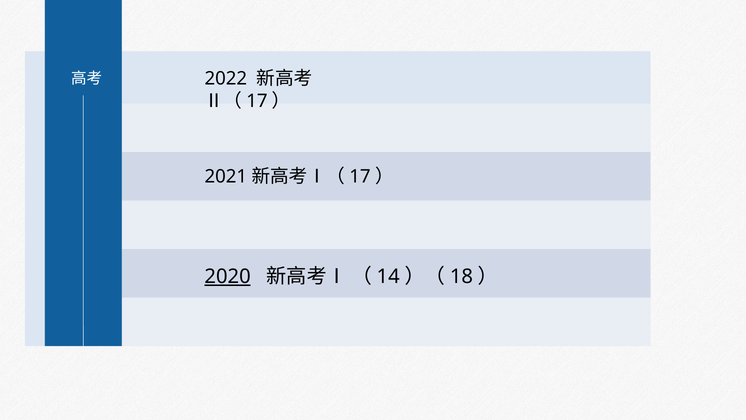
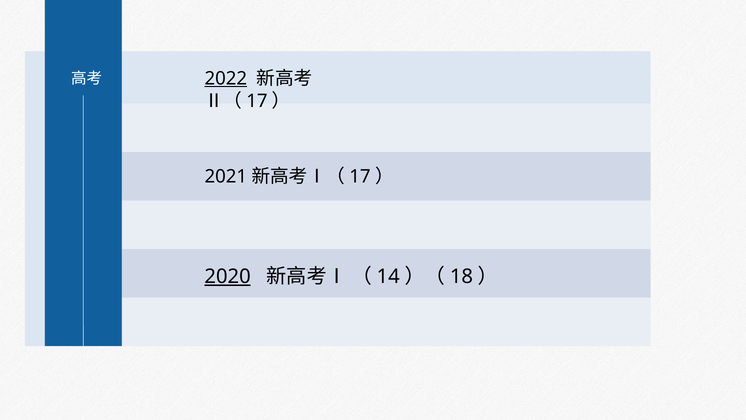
2022 underline: none -> present (226, 78)
